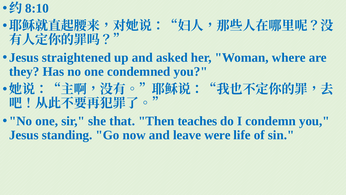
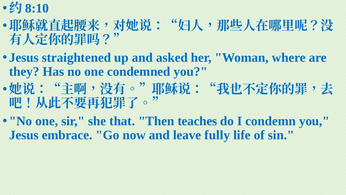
standing: standing -> embrace (67, 135)
were: were -> fully (217, 135)
